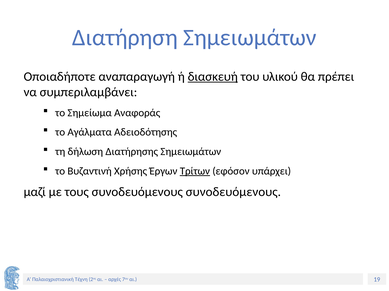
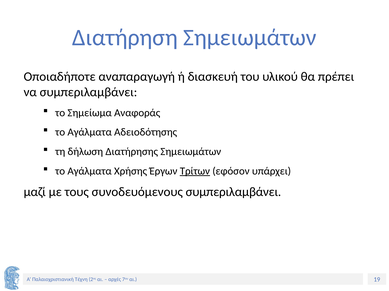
διασκευή underline: present -> none (213, 77)
Βυζαντινή: Βυζαντινή -> Αγάλματα (90, 171)
συνοδευόμενους συνοδευόμενους: συνοδευόμενους -> συμπεριλαμβάνει (233, 192)
